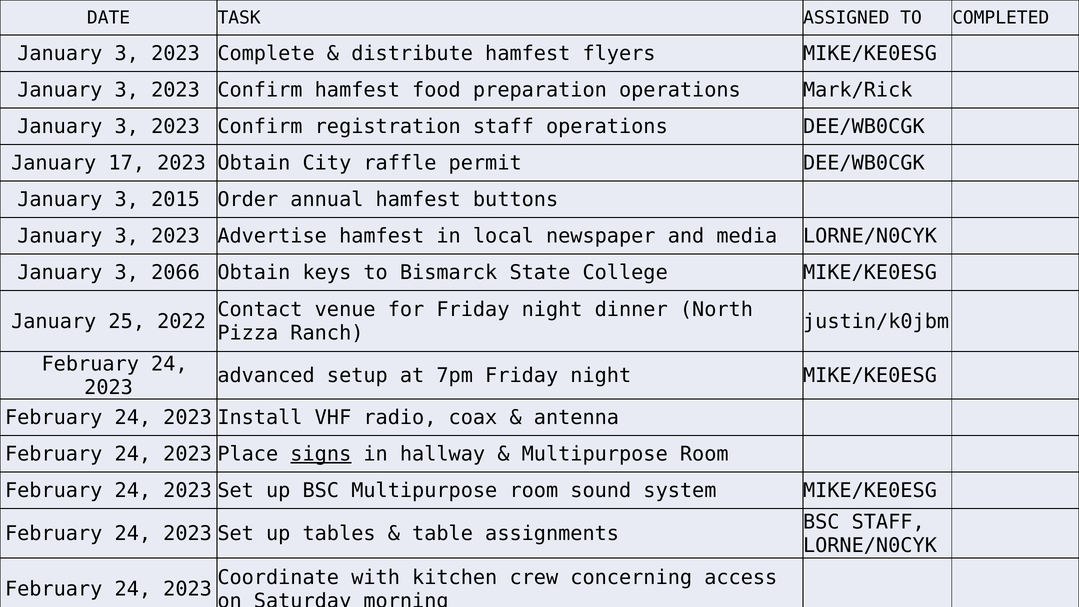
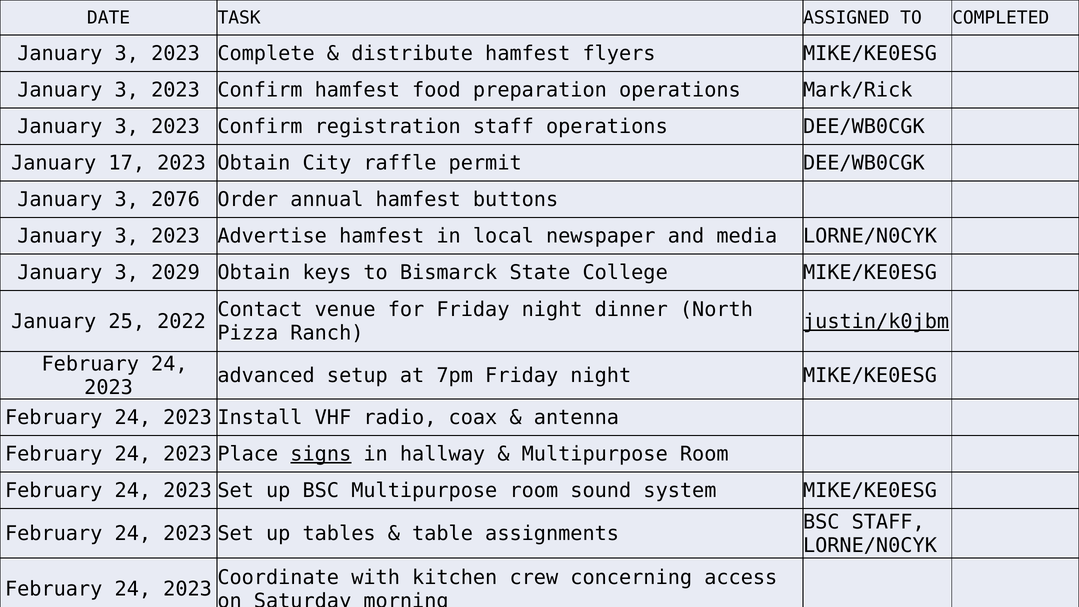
2015: 2015 -> 2076 (175, 200)
2066: 2066 -> 2029 (175, 273)
justin/k0jbm underline: none -> present (876, 321)
